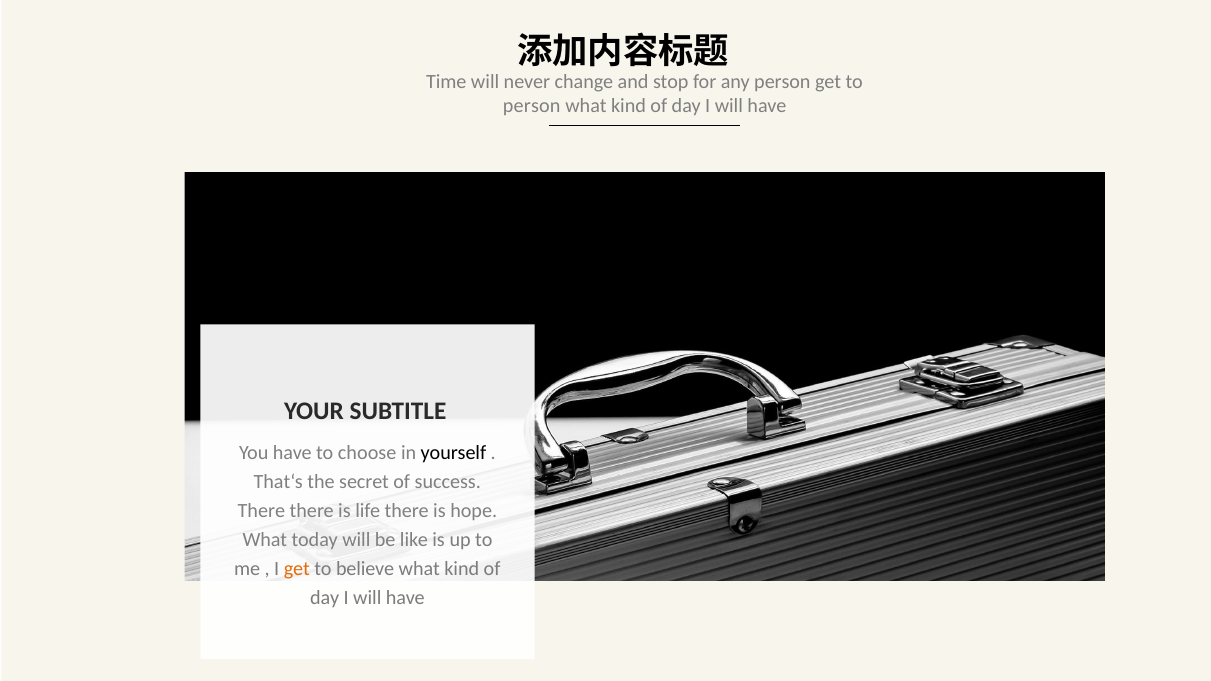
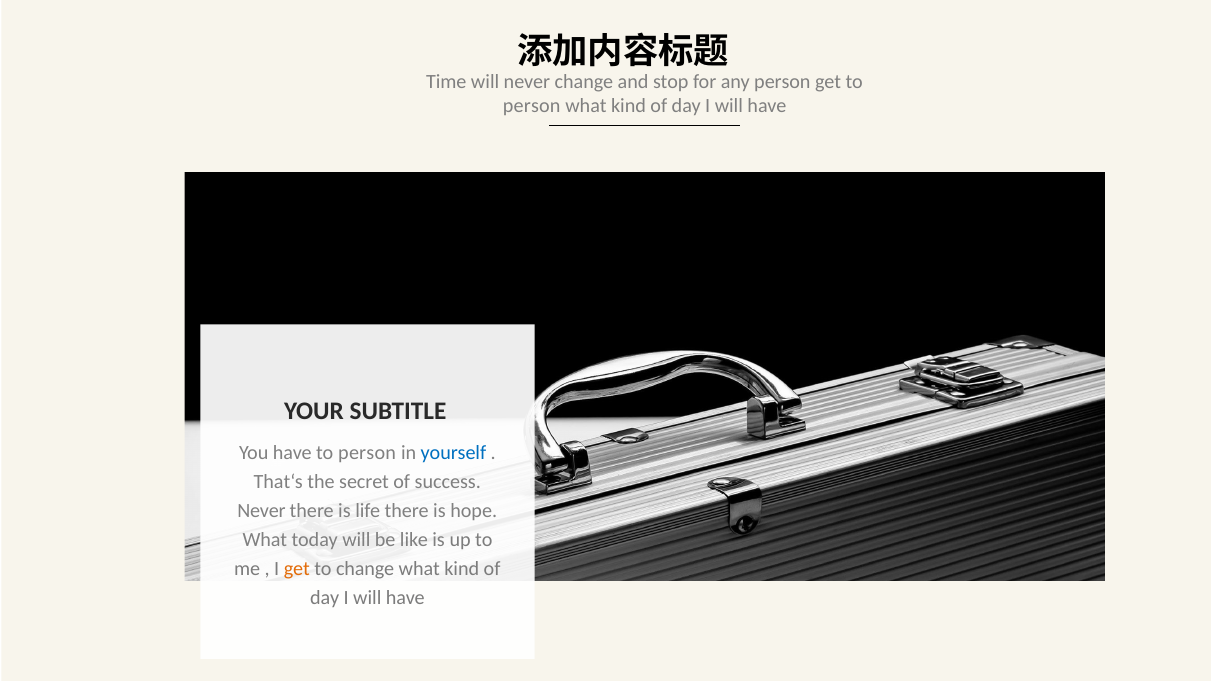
have to choose: choose -> person (367, 453)
yourself colour: black -> blue (453, 453)
There: There -> Never (261, 511)
to believe: believe -> change (365, 569)
